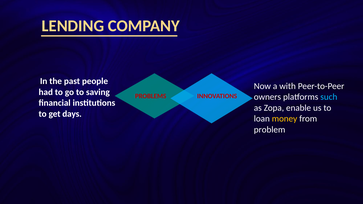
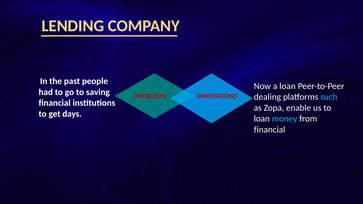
a with: with -> loan (288, 86)
owners: owners -> dealing (267, 97)
money colour: yellow -> light blue (285, 119)
problem: problem -> financial (270, 130)
